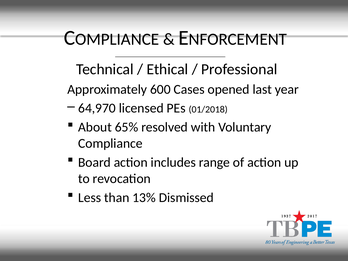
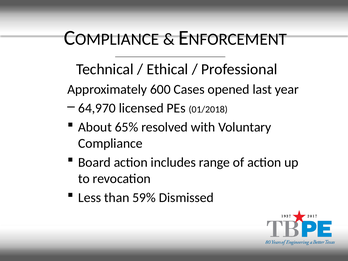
13%: 13% -> 59% (144, 198)
